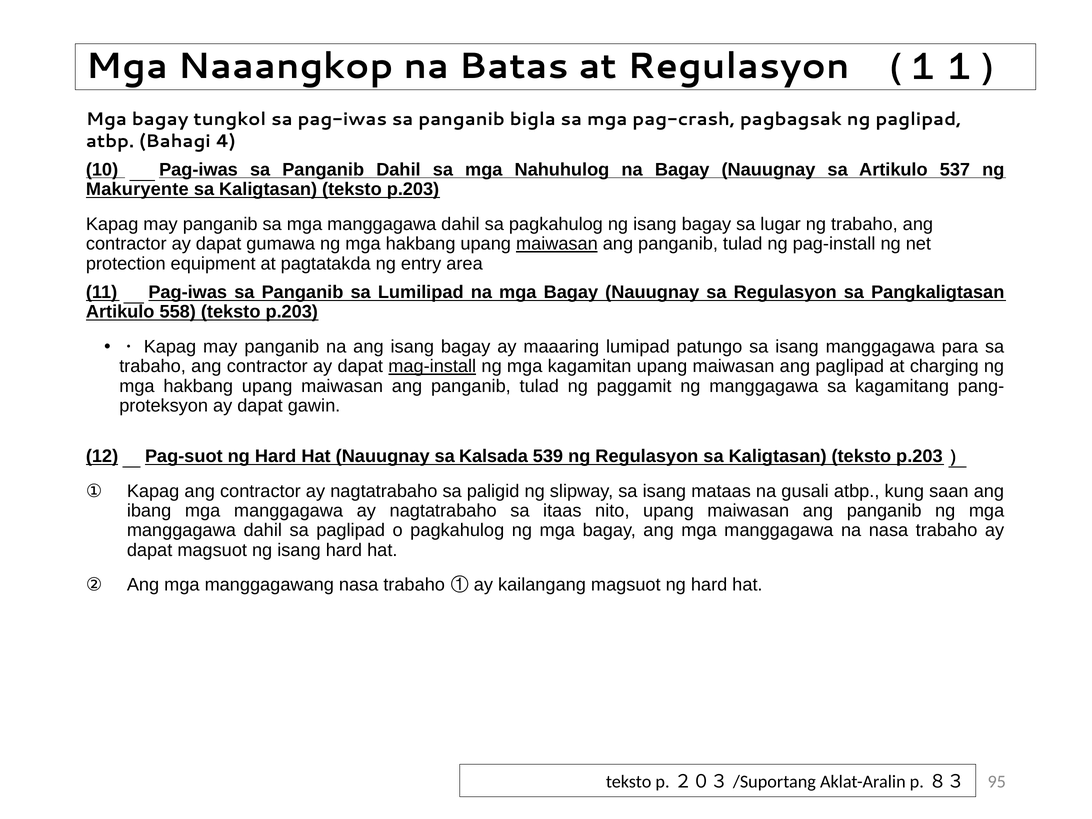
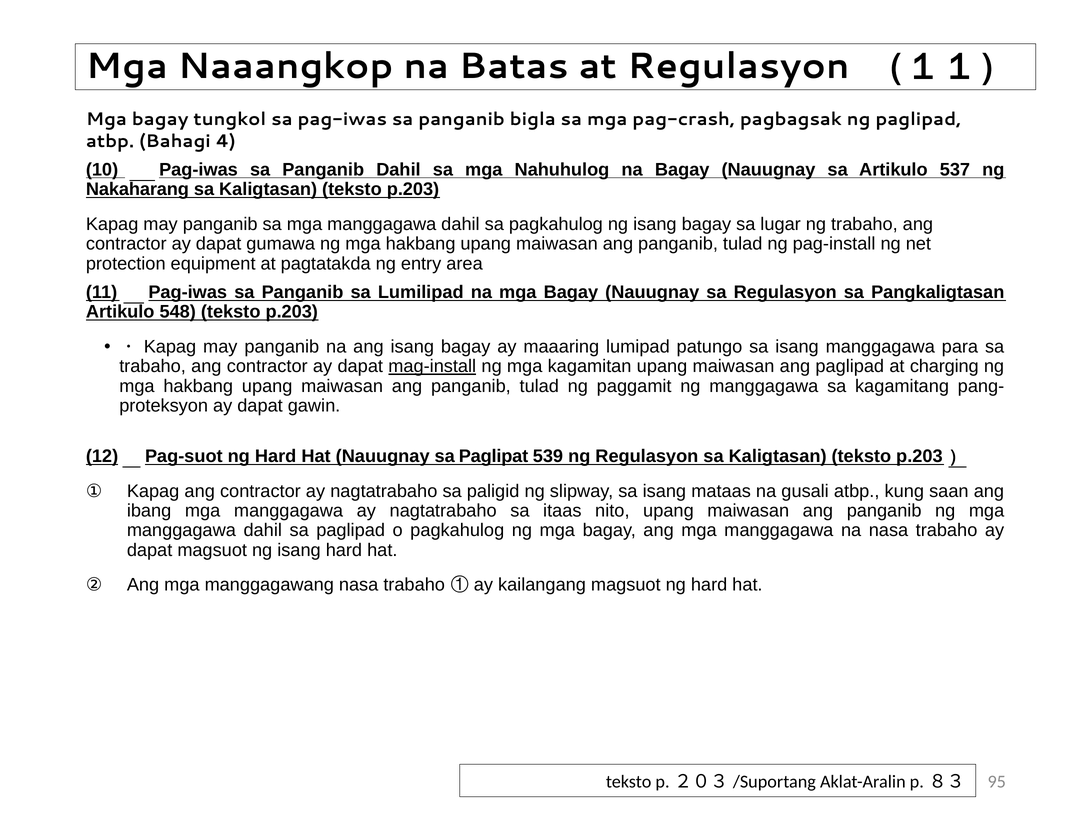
Makuryente: Makuryente -> Nakaharang (137, 189)
maiwasan underline: present -> none (557, 244)
558: 558 -> 548 (178, 312)
Kalsada: Kalsada -> Paglipat (494, 456)
